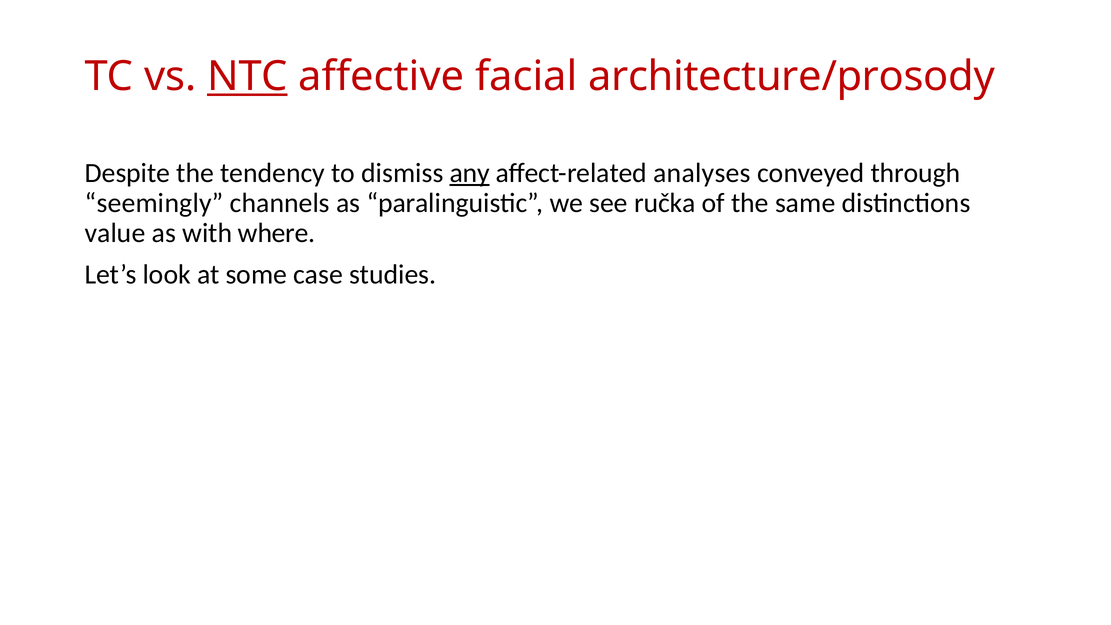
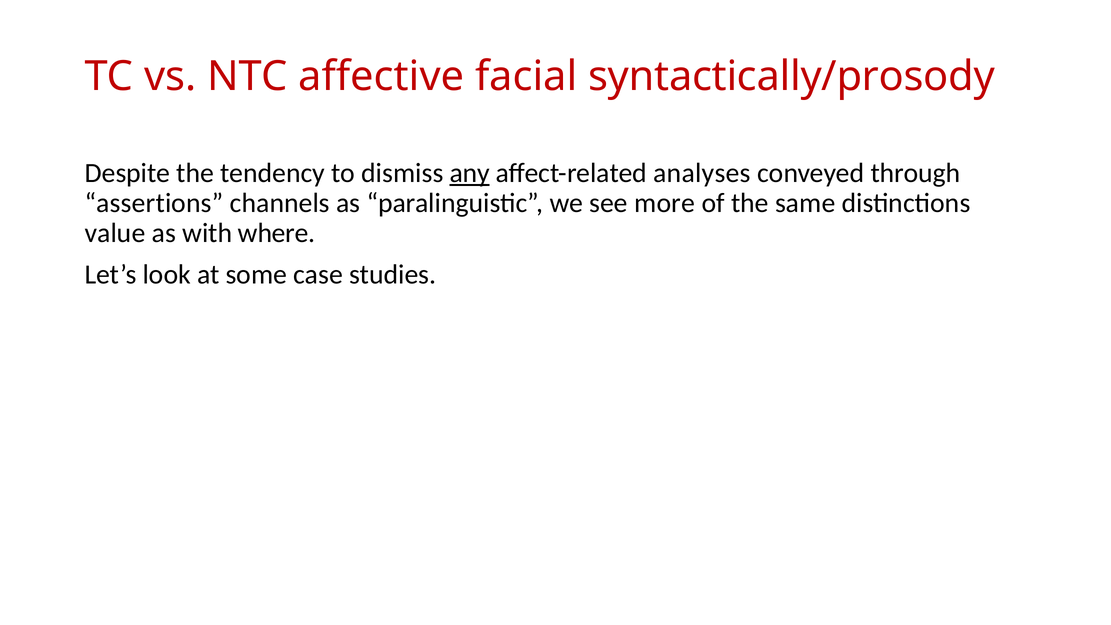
NTC underline: present -> none (247, 77)
architecture/prosody: architecture/prosody -> syntactically/prosody (792, 77)
seemingly: seemingly -> assertions (154, 203)
ručka: ručka -> more (665, 203)
